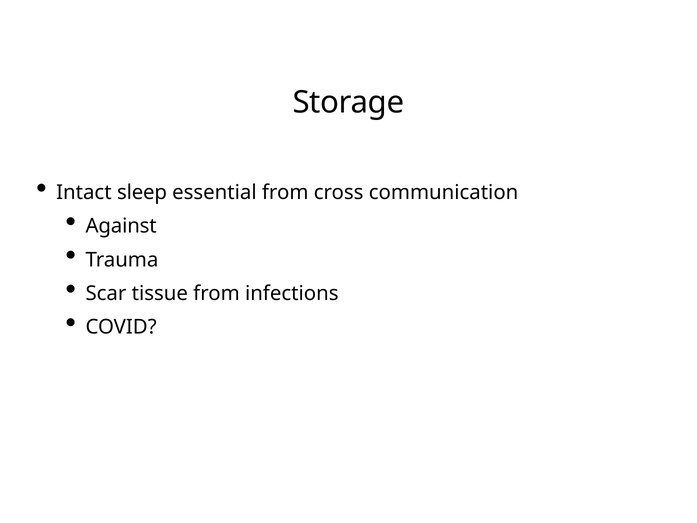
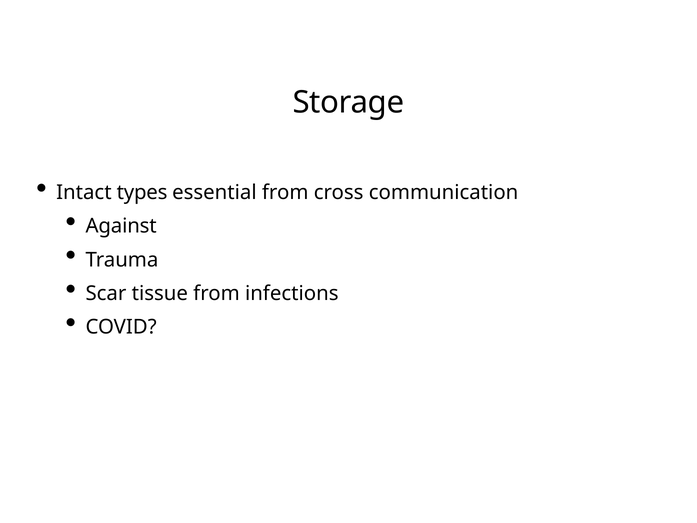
sleep: sleep -> types (142, 192)
